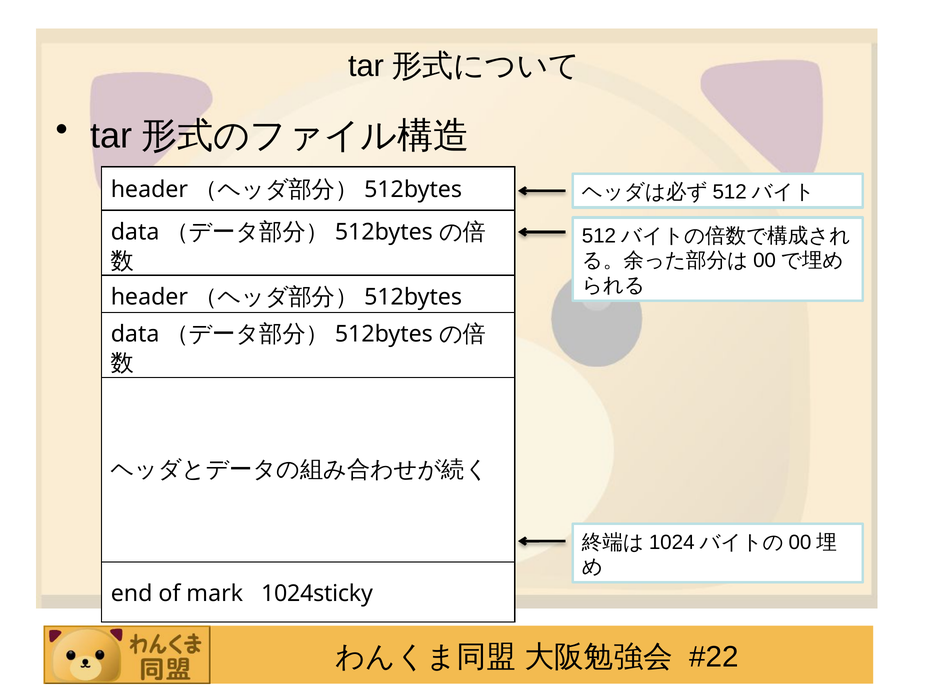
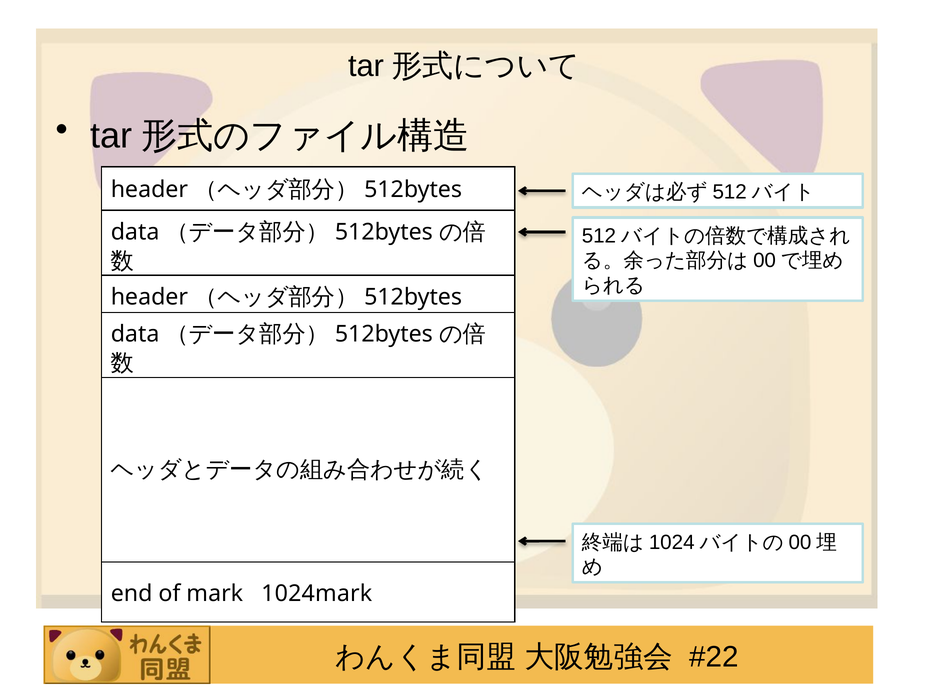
1024sticky: 1024sticky -> 1024mark (317, 593)
